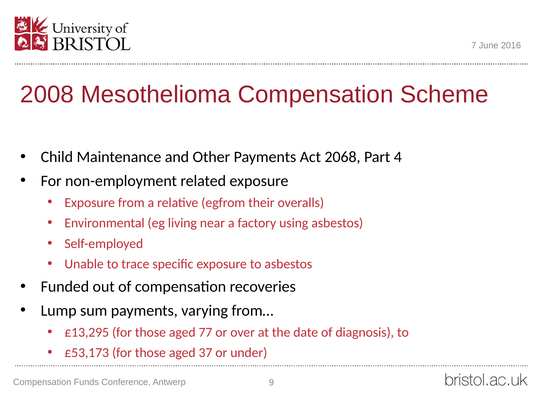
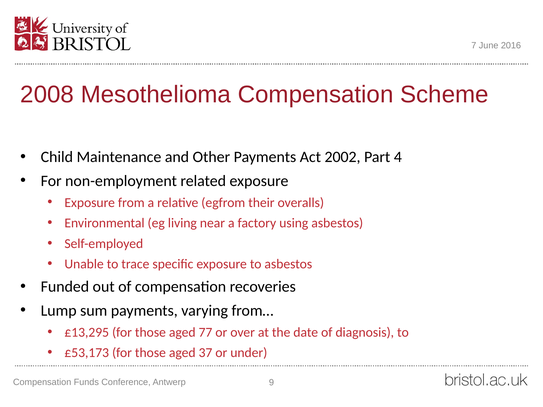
2068: 2068 -> 2002 (343, 157)
